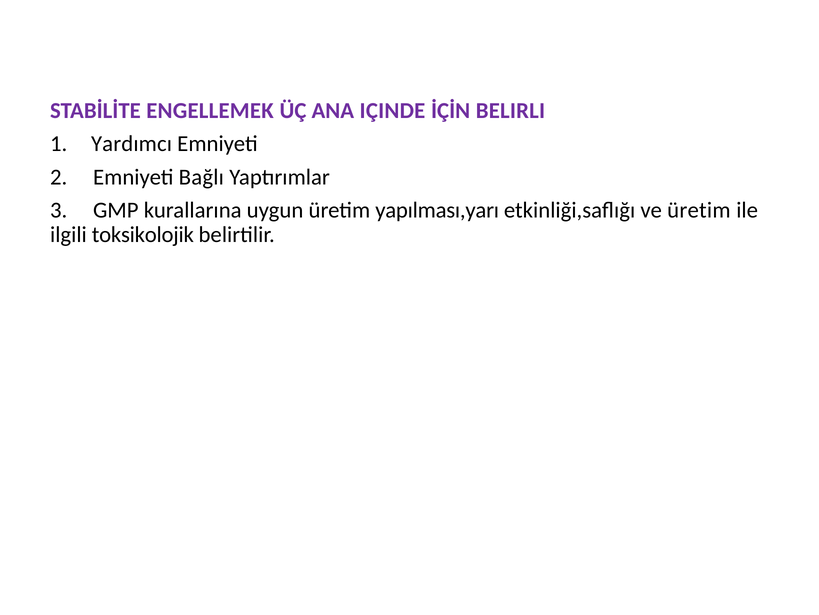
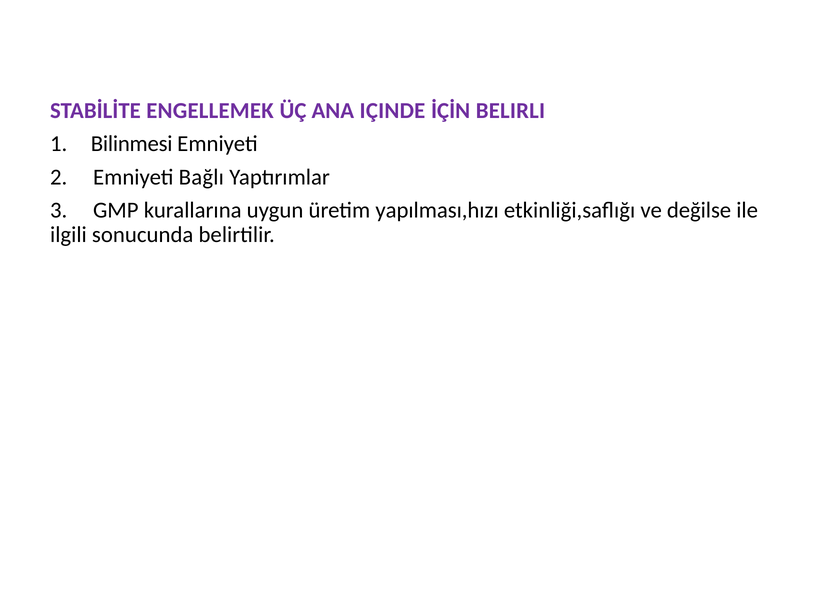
Yardımcı: Yardımcı -> Bilinmesi (132, 144)
yapılması,yarı: yapılması,yarı -> yapılması,hızı (437, 210)
ve üretim: üretim -> değilse (699, 210)
toksikolojik: toksikolojik -> sonucunda (143, 235)
